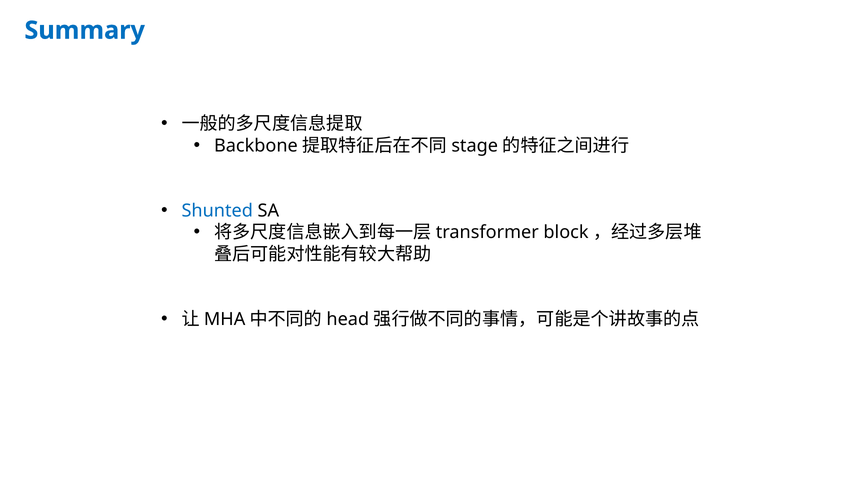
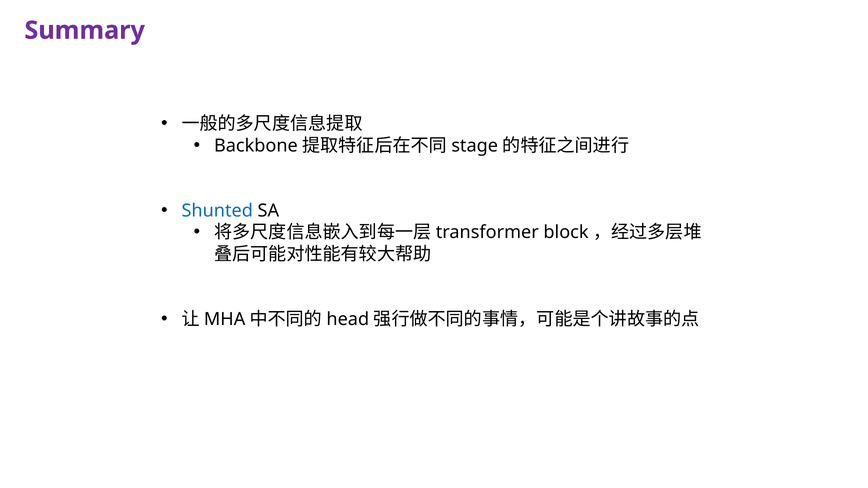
Summary colour: blue -> purple (85, 30)
